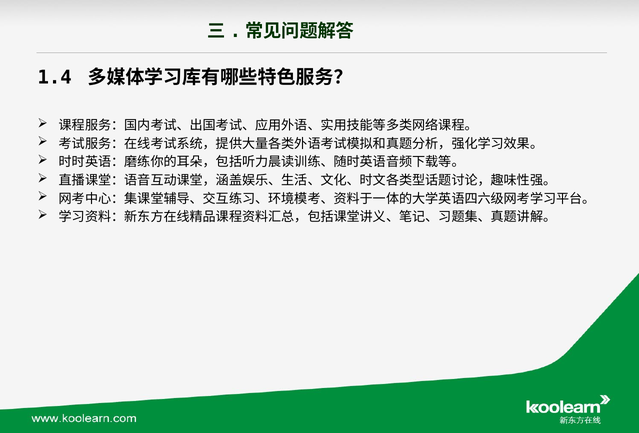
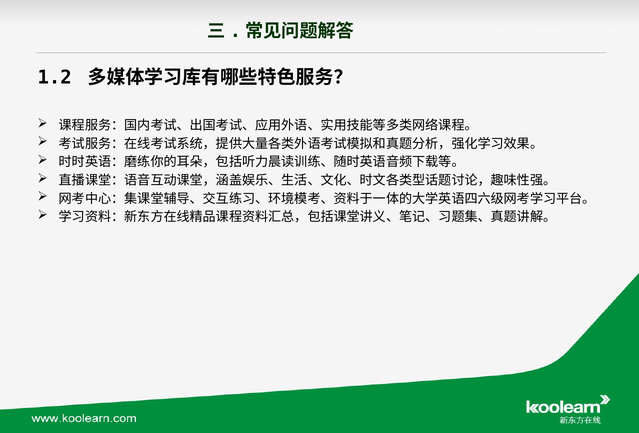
1.4: 1.4 -> 1.2 (55, 77)
